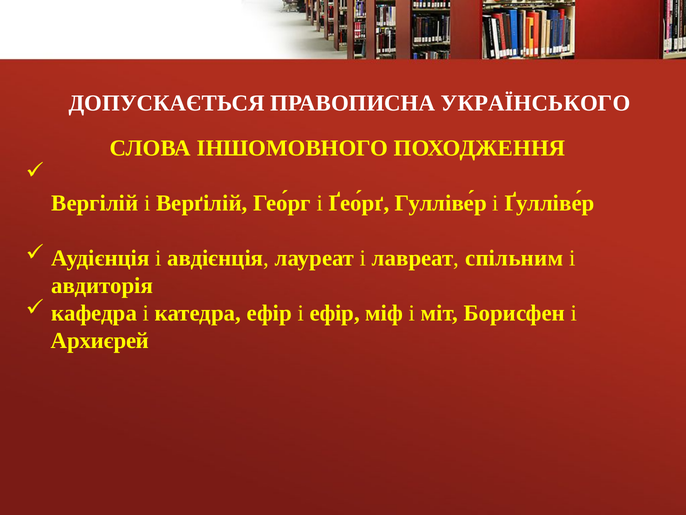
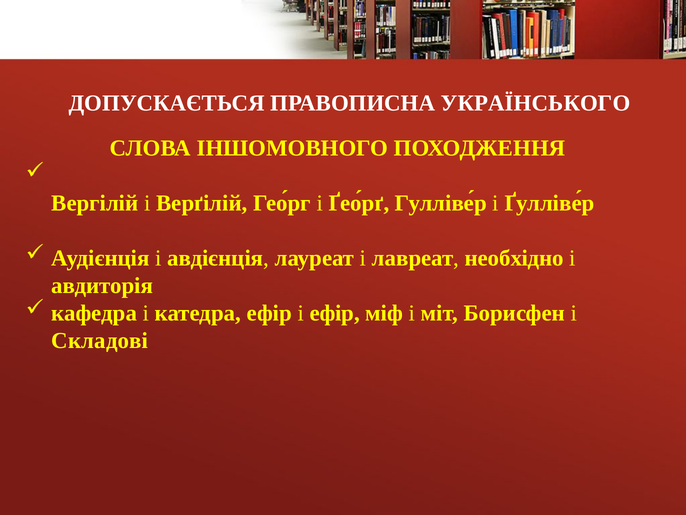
спільним: спільним -> необхідно (514, 258)
Архиєрей: Архиєрей -> Складові (100, 340)
